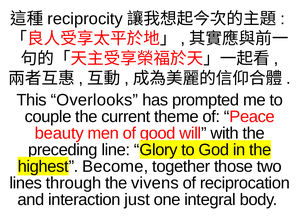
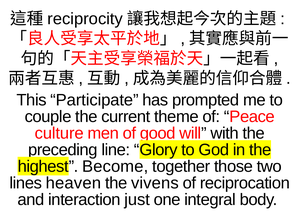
Overlooks: Overlooks -> Participate (95, 100)
beauty: beauty -> culture (59, 133)
through: through -> heaven (73, 183)
